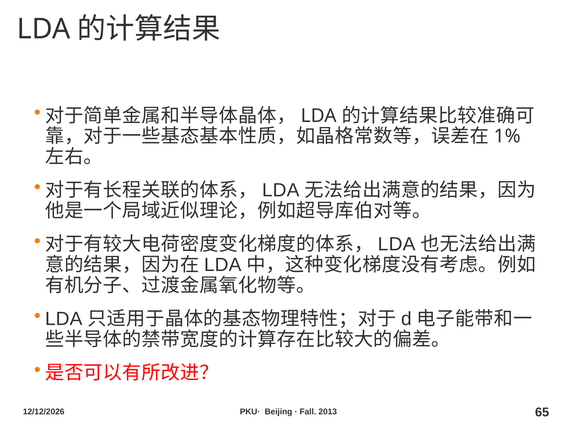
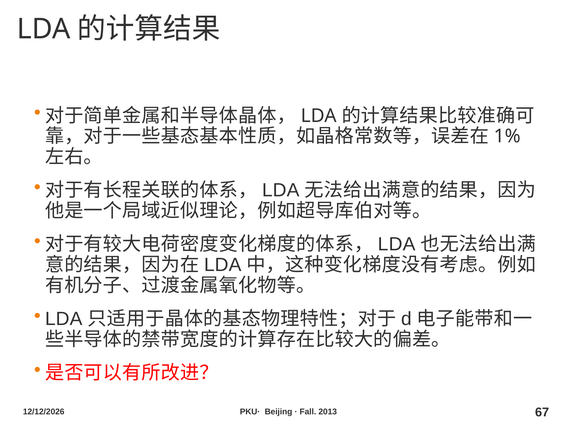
65: 65 -> 67 (542, 412)
